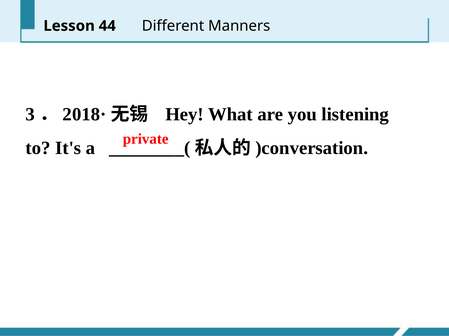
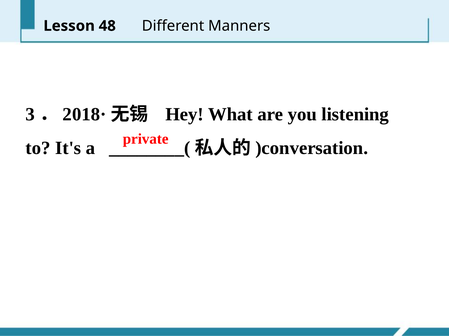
44: 44 -> 48 (107, 26)
